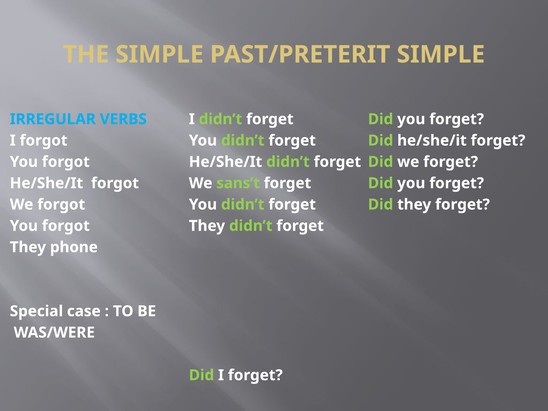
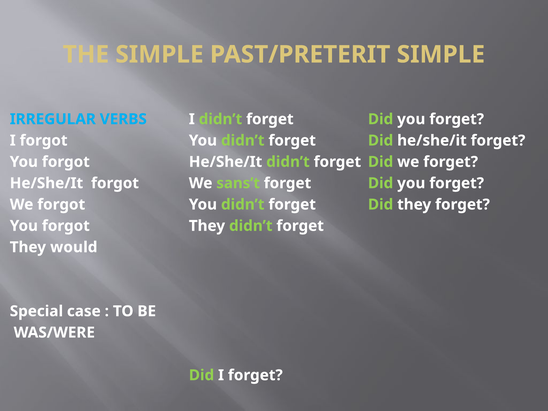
phone: phone -> would (74, 247)
